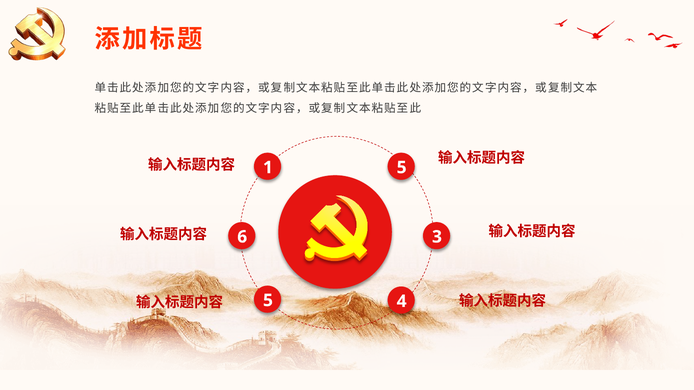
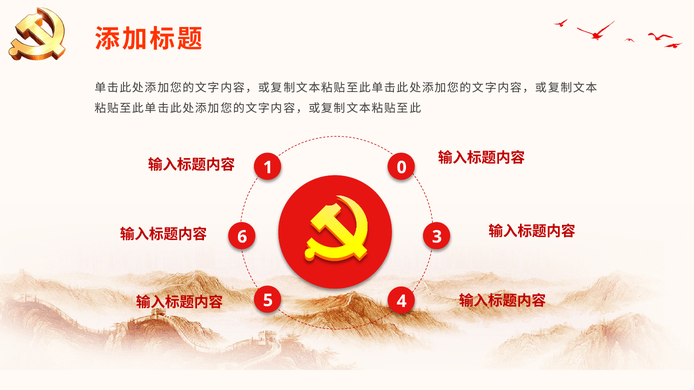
1 5: 5 -> 0 (402, 168)
